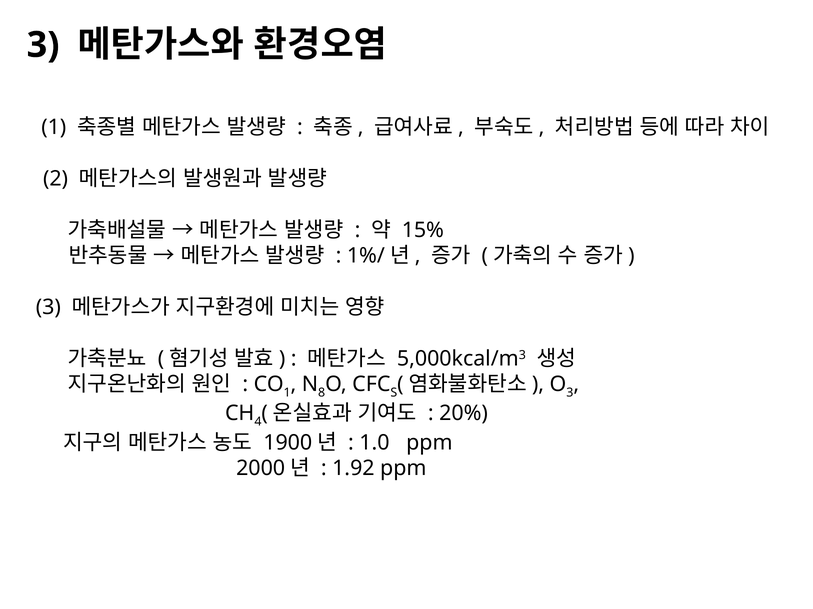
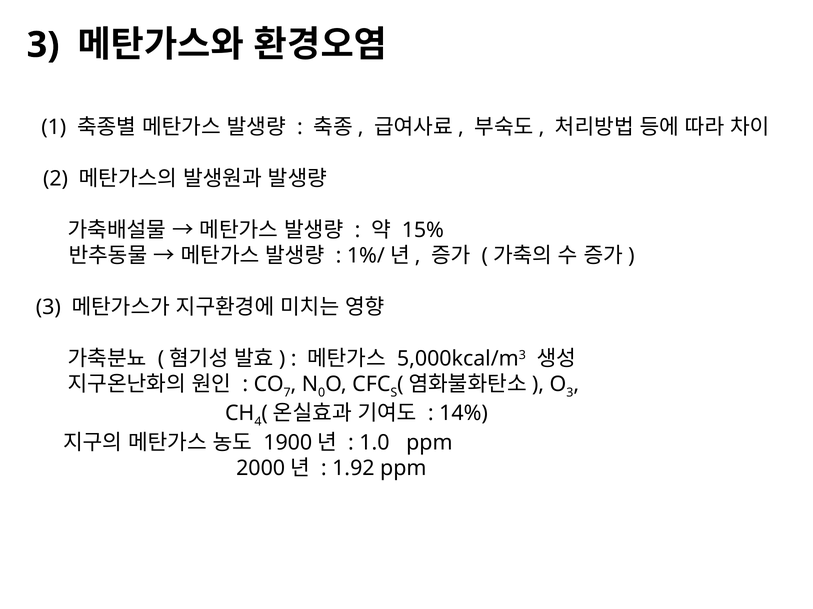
1: 1 -> 7 (287, 393)
8: 8 -> 0 (322, 393)
20%: 20% -> 14% (464, 414)
